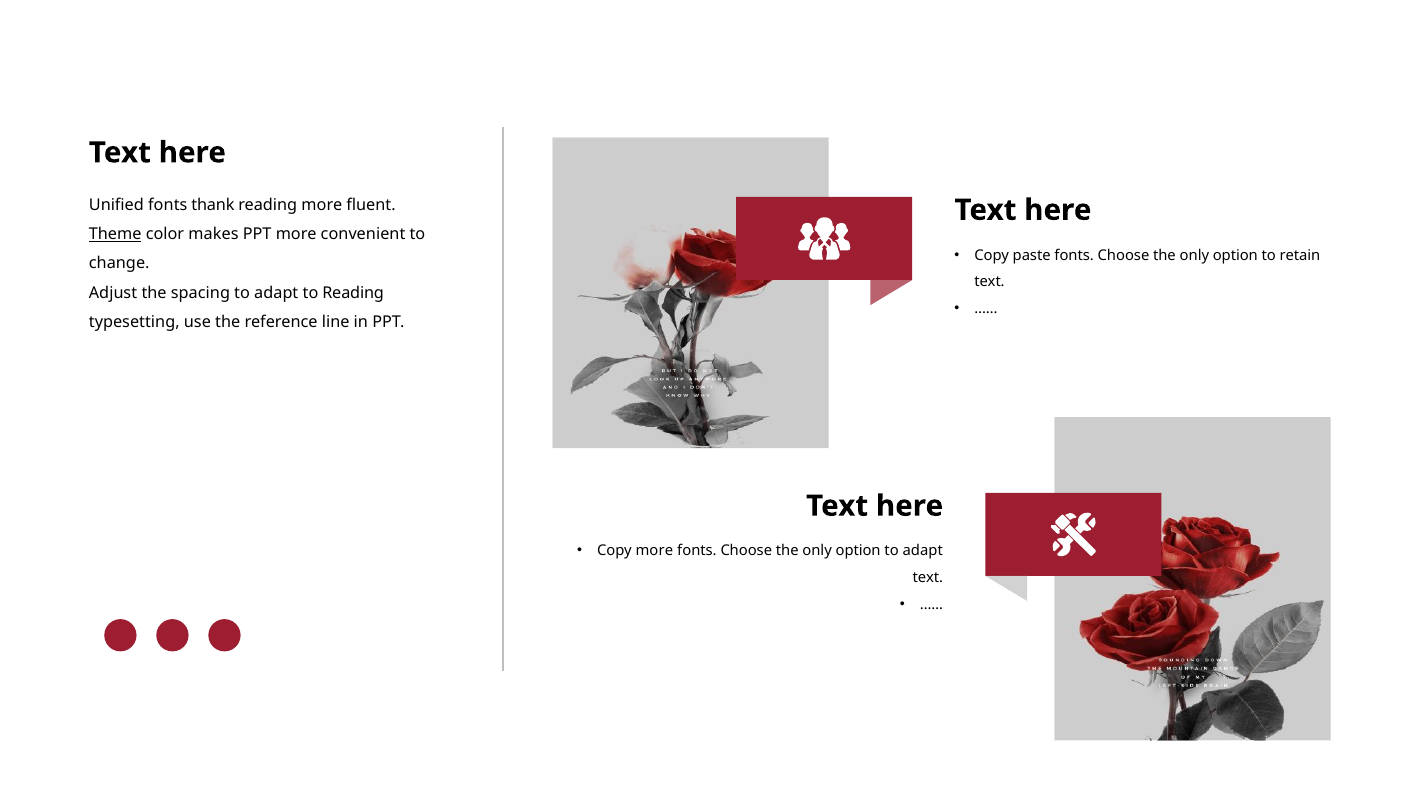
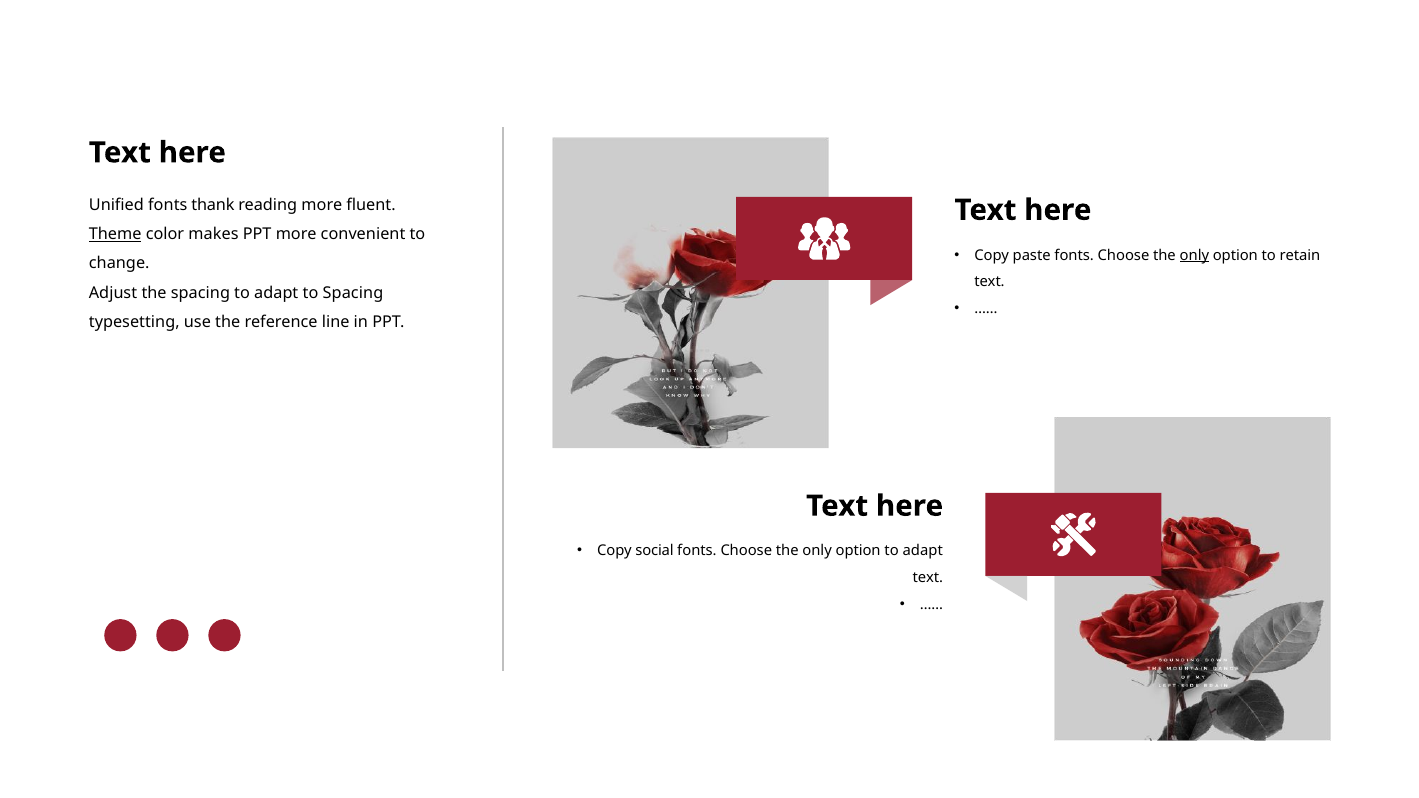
only underline: none -> present (1194, 255)
to Reading: Reading -> Spacing (353, 293)
Copy more: more -> social (654, 551)
